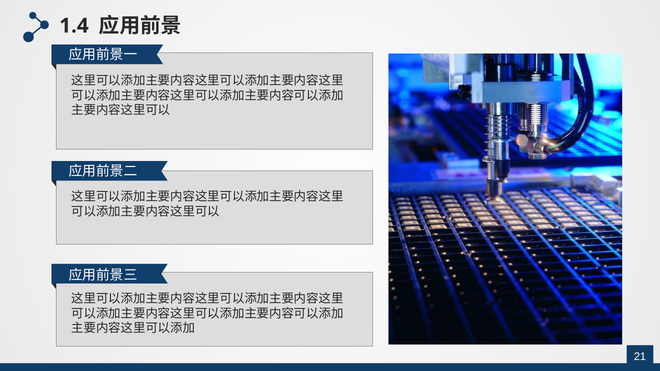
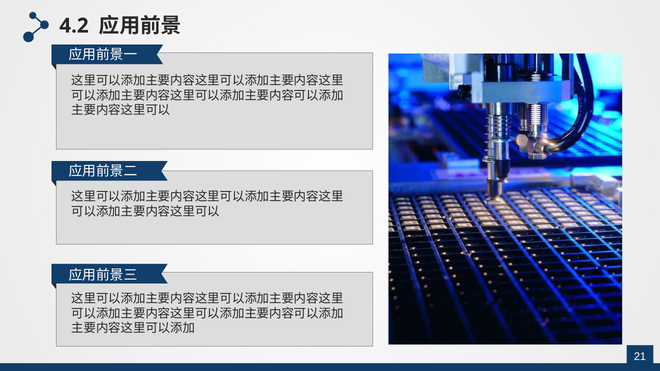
1.4: 1.4 -> 4.2 (74, 26)
